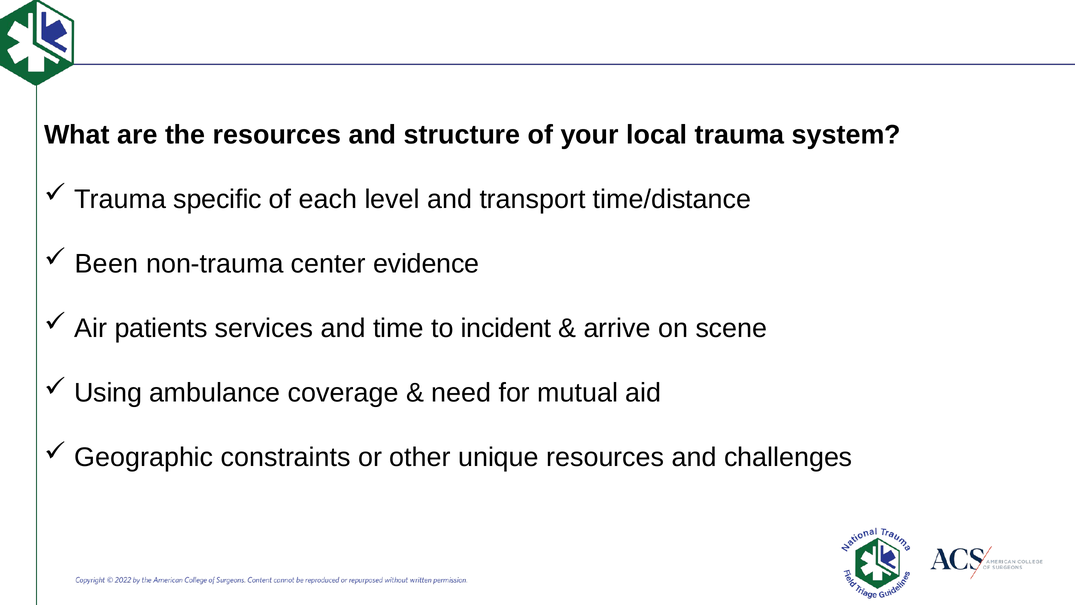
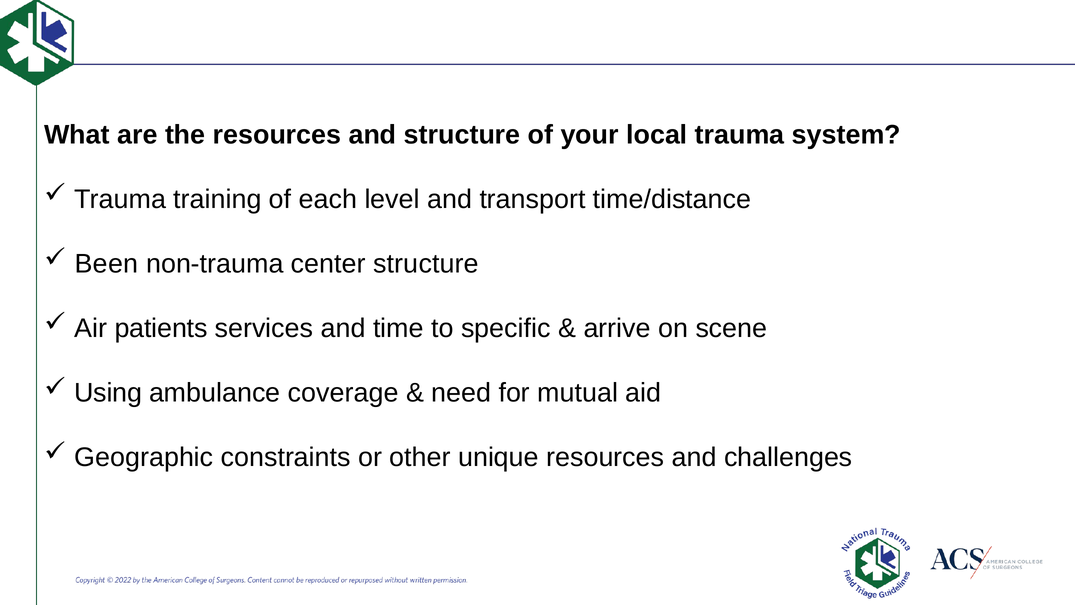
specific: specific -> training (217, 199)
center evidence: evidence -> structure (426, 264)
incident: incident -> specific (506, 328)
